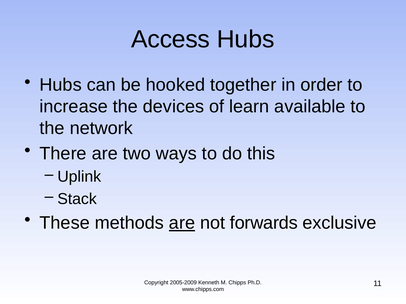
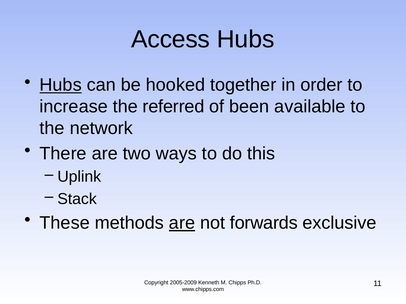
Hubs underline: none -> present (61, 85)
devices: devices -> referred (174, 107)
learn: learn -> been (249, 107)
